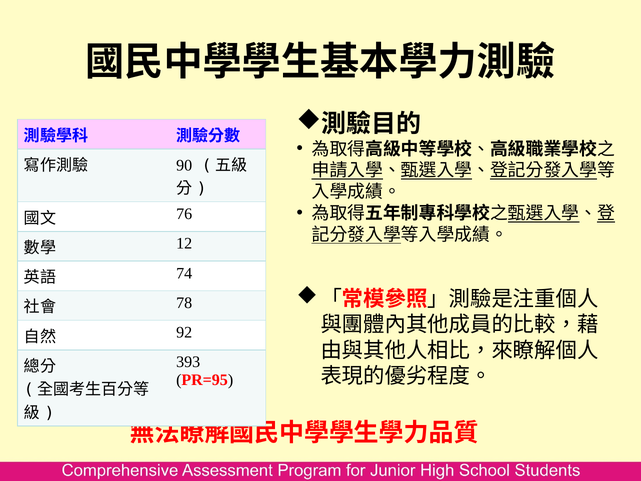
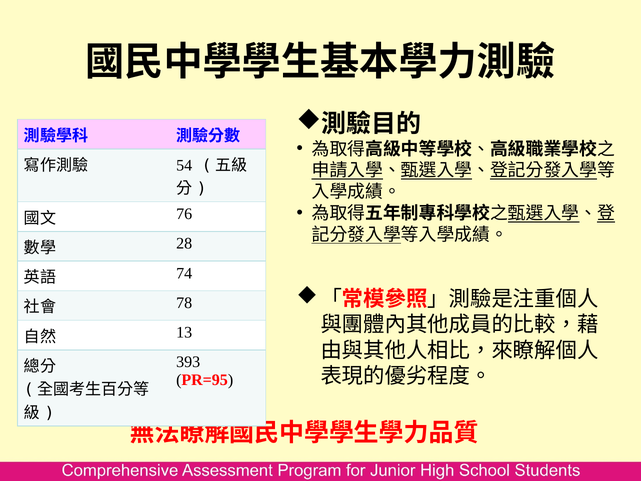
90: 90 -> 54 (184, 165)
12: 12 -> 28 (184, 243)
92: 92 -> 13 (184, 332)
